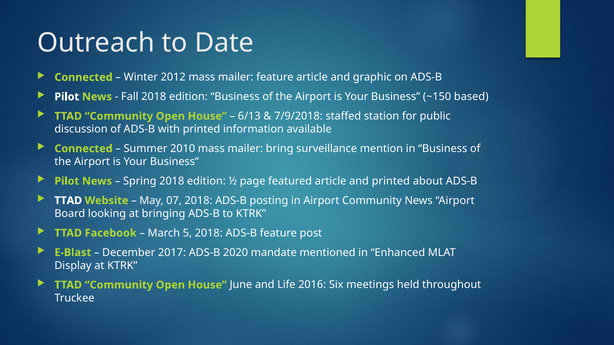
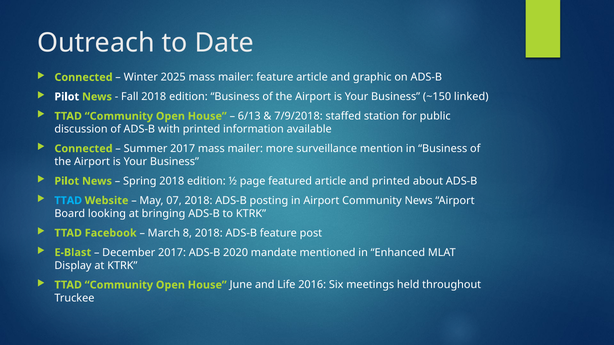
2012: 2012 -> 2025 (173, 77)
based: based -> linked (471, 97)
Summer 2010: 2010 -> 2017 (183, 149)
bring: bring -> more (280, 149)
TTAD colour: white -> light blue (68, 201)
5: 5 -> 8 (187, 233)
